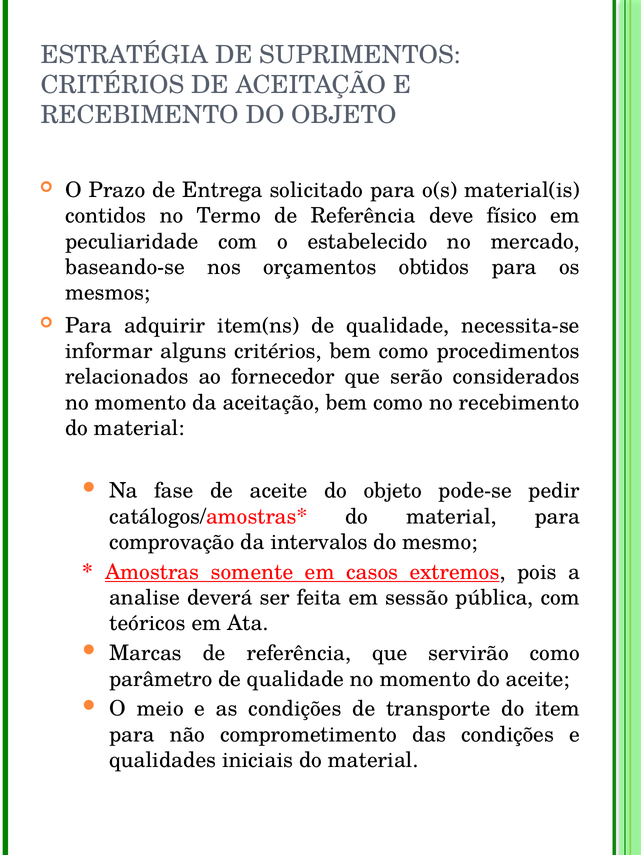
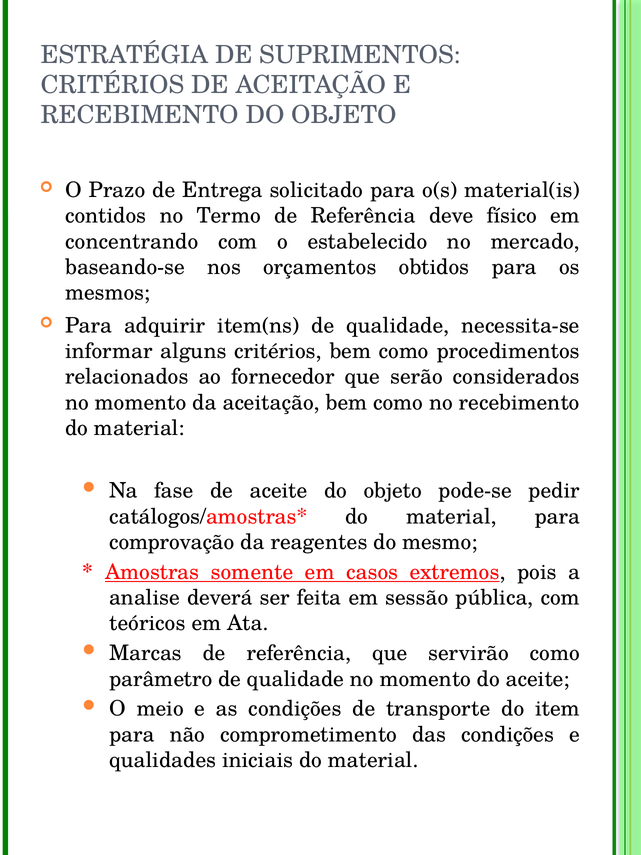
peculiaridade: peculiaridade -> concentrando (132, 241)
intervalos: intervalos -> reagentes (319, 542)
